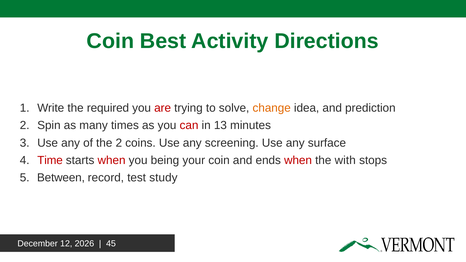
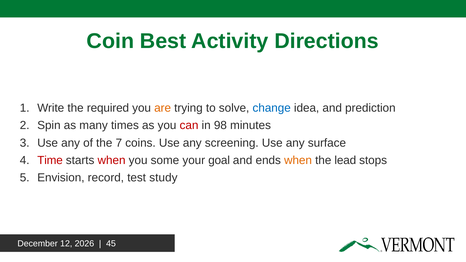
are colour: red -> orange (163, 108)
change colour: orange -> blue (272, 108)
13: 13 -> 98 (220, 126)
the 2: 2 -> 7 (119, 143)
being: being -> some (165, 160)
your coin: coin -> goal (219, 160)
when colour: red -> orange (298, 160)
with: with -> lead (345, 160)
Between: Between -> Envision (61, 178)
